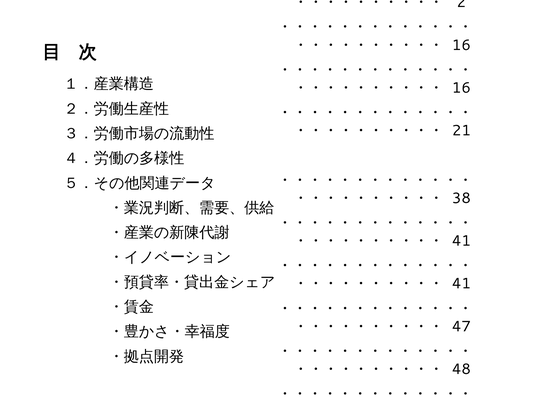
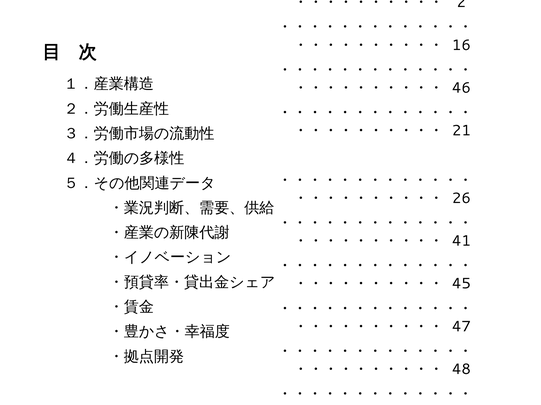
16: 16 -> 46 (461, 88)
38: 38 -> 26 (461, 199)
41: 41 -> 45 (461, 284)
